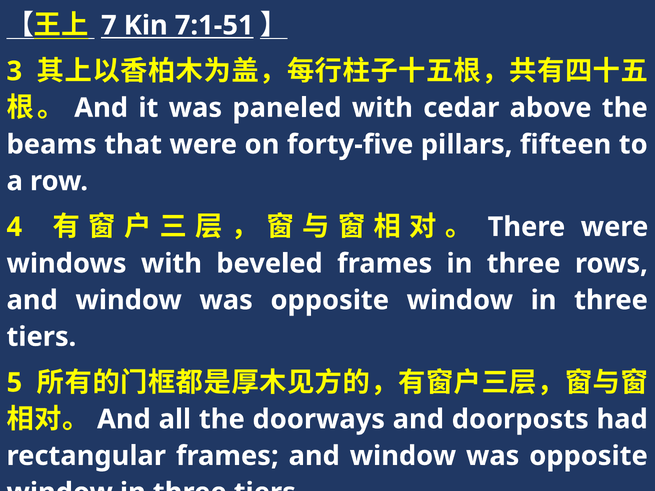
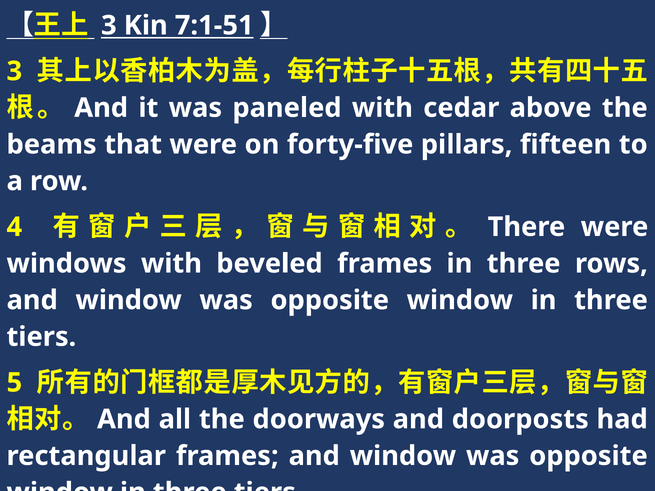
7: 7 -> 3 (109, 25)
